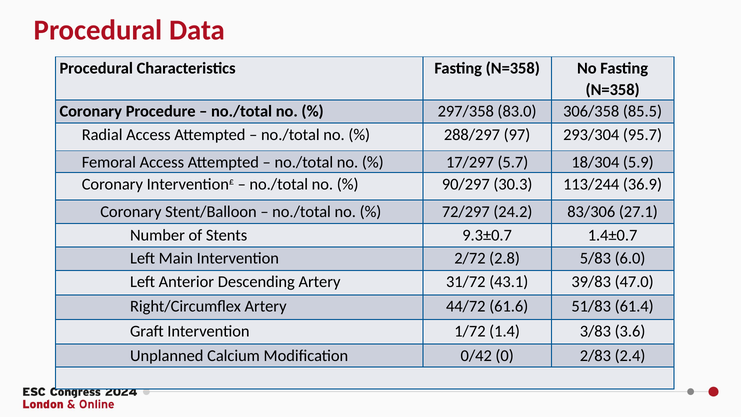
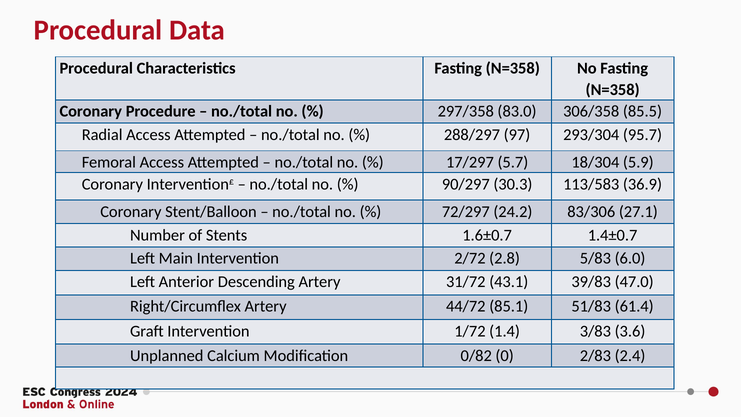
113/244: 113/244 -> 113/583 (591, 184)
9.3±0.7: 9.3±0.7 -> 1.6±0.7 (487, 235)
61.6: 61.6 -> 85.1 (509, 306)
0/42: 0/42 -> 0/82 (476, 356)
